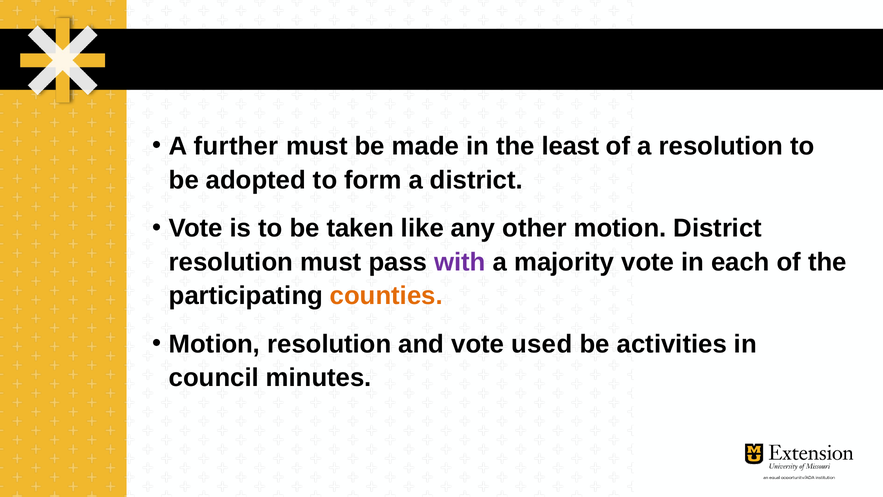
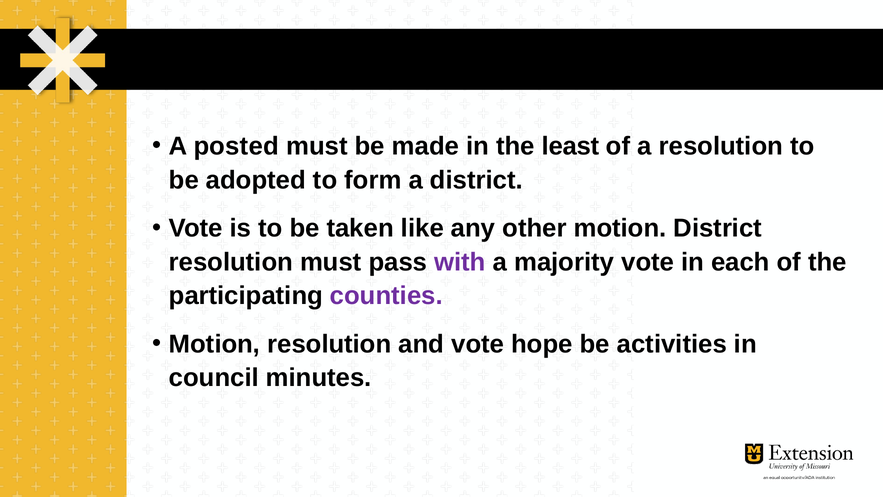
further: further -> posted (236, 146)
counties colour: orange -> purple (386, 296)
used: used -> hope (542, 344)
